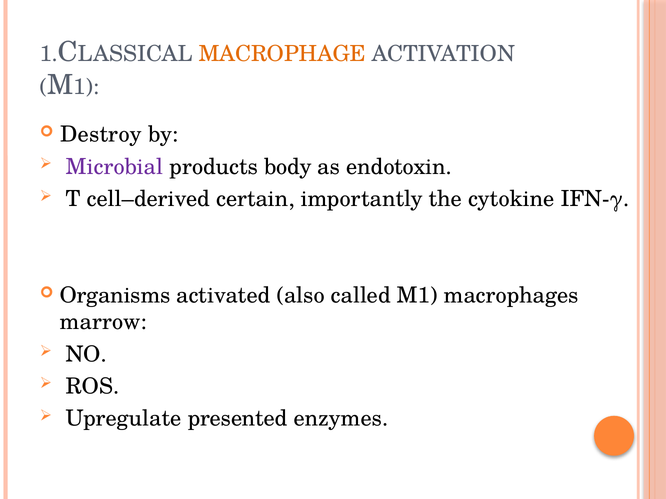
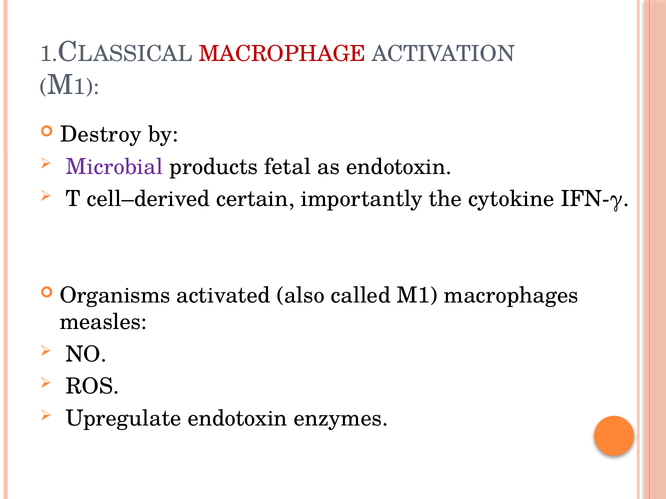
MACROPHAGE colour: orange -> red (282, 54)
body: body -> fetal (288, 167)
marrow: marrow -> measles (103, 322)
Upregulate presented: presented -> endotoxin (238, 419)
